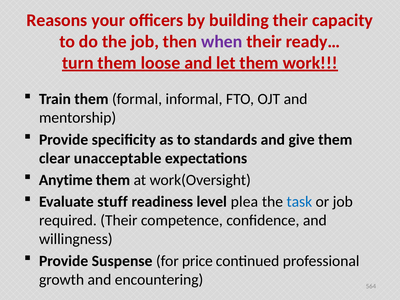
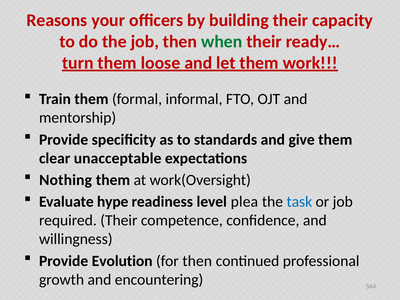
when colour: purple -> green (222, 42)
Anytime: Anytime -> Nothing (66, 180)
stuff: stuff -> hype (113, 202)
Suspense: Suspense -> Evolution (122, 261)
for price: price -> then (197, 261)
